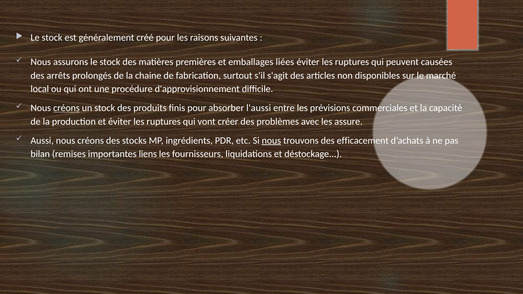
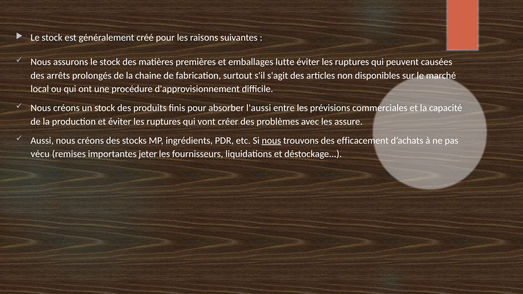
liées: liées -> lutte (285, 62)
créons underline: present -> none (66, 108)
bilan: bilan -> vécu (40, 154)
liens: liens -> jeter (148, 154)
